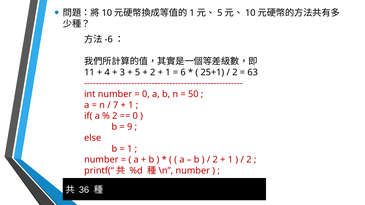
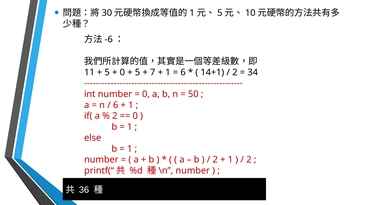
10: 10 -> 30 (107, 13)
4: 4 -> 5 (107, 72)
3: 3 -> 0 (122, 72)
2: 2 -> 7 (153, 72)
25+1: 25+1 -> 14+1 (212, 72)
63: 63 -> 34 (253, 72)
7: 7 -> 6 (116, 105)
9: 9 -> 1 (130, 127)
